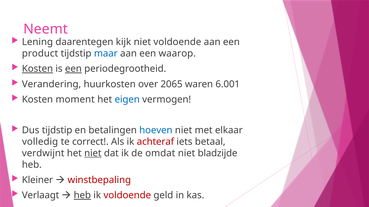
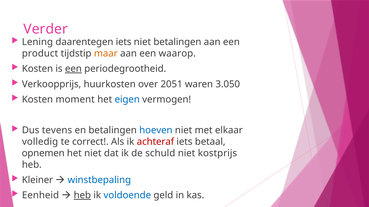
Neemt: Neemt -> Verder (46, 29)
daarentegen kijk: kijk -> iets (124, 42)
niet voldoende: voldoende -> betalingen (177, 42)
maar colour: blue -> orange (106, 54)
Kosten underline: present -> none (37, 69)
Verandering: Verandering -> Verkoopprijs (52, 84)
2065: 2065 -> 2051 (172, 84)
6.001: 6.001 -> 3.050 (228, 84)
Dus tijdstip: tijdstip -> tevens (57, 130)
verdwijnt: verdwijnt -> opnemen (43, 154)
niet underline: present -> none (93, 154)
omdat: omdat -> schuld (160, 154)
bladzijde: bladzijde -> kostprijs (217, 154)
winstbepaling colour: red -> blue (99, 180)
Verlaagt: Verlaagt -> Eenheid (40, 196)
voldoende colour: red -> blue (127, 196)
